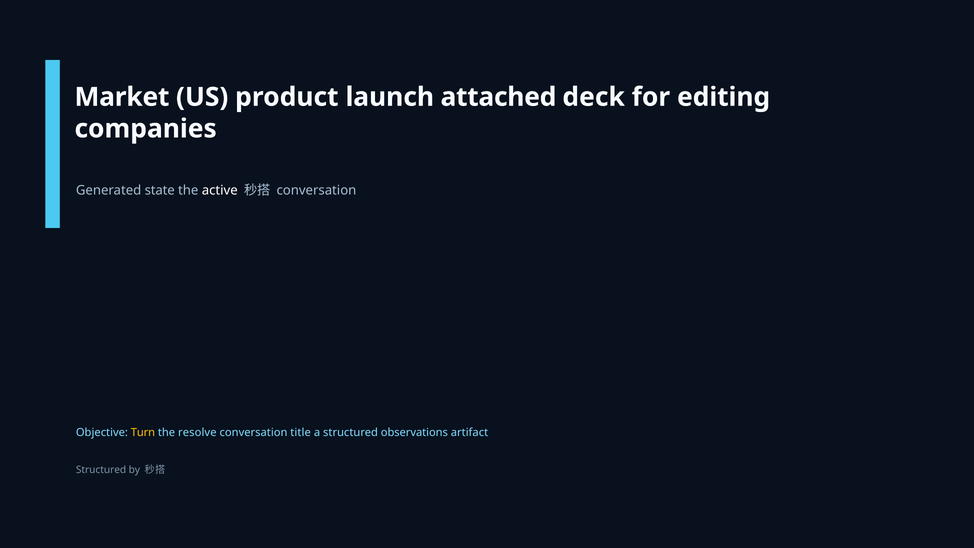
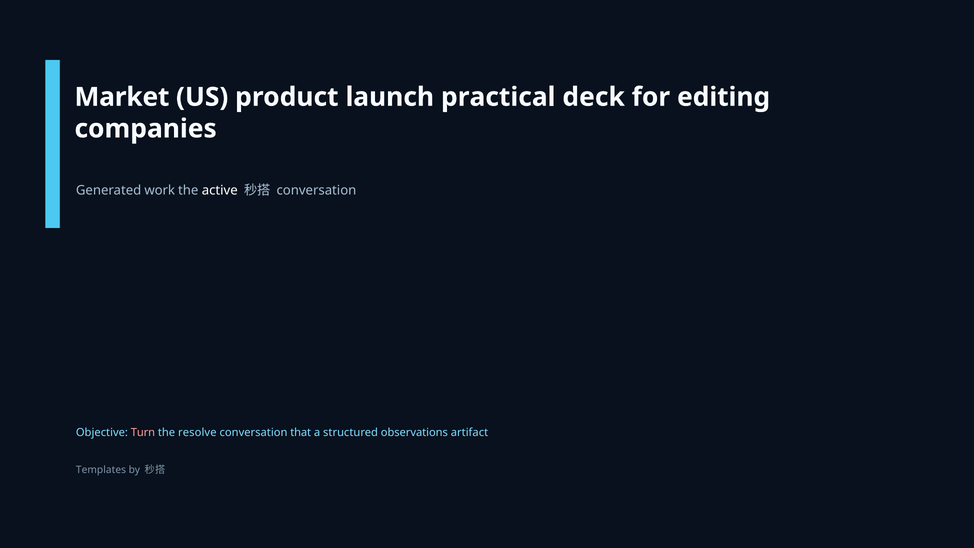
attached: attached -> practical (498, 97)
state: state -> work (160, 190)
Turn colour: yellow -> pink (143, 432)
title: title -> that (301, 432)
Structured: Structured -> Templates (101, 470)
